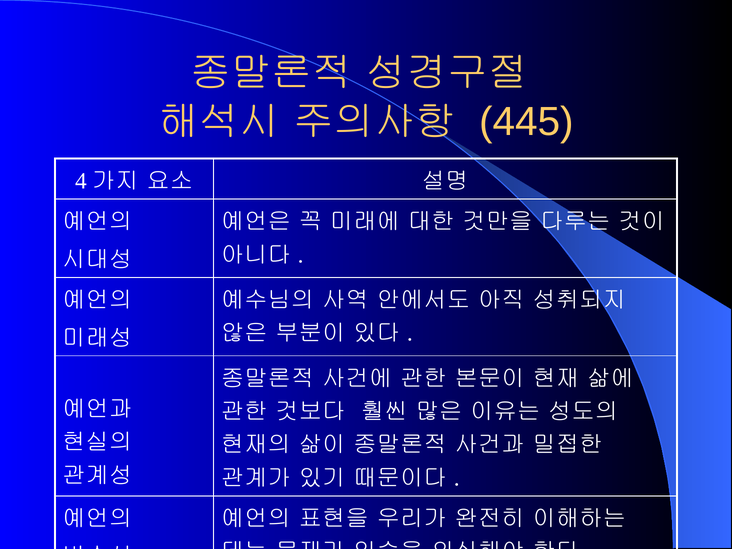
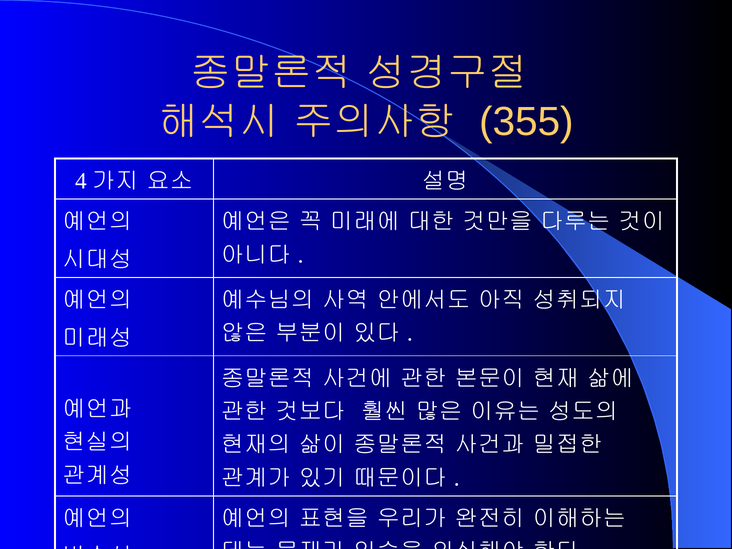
445: 445 -> 355 (527, 122)
